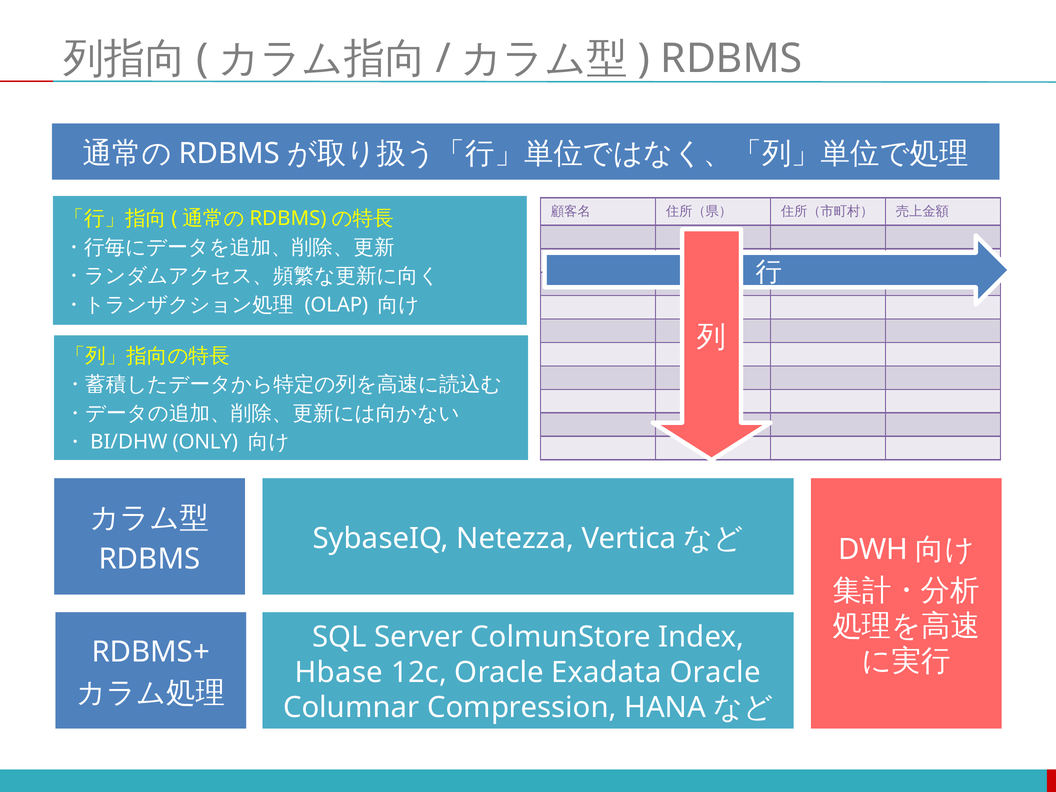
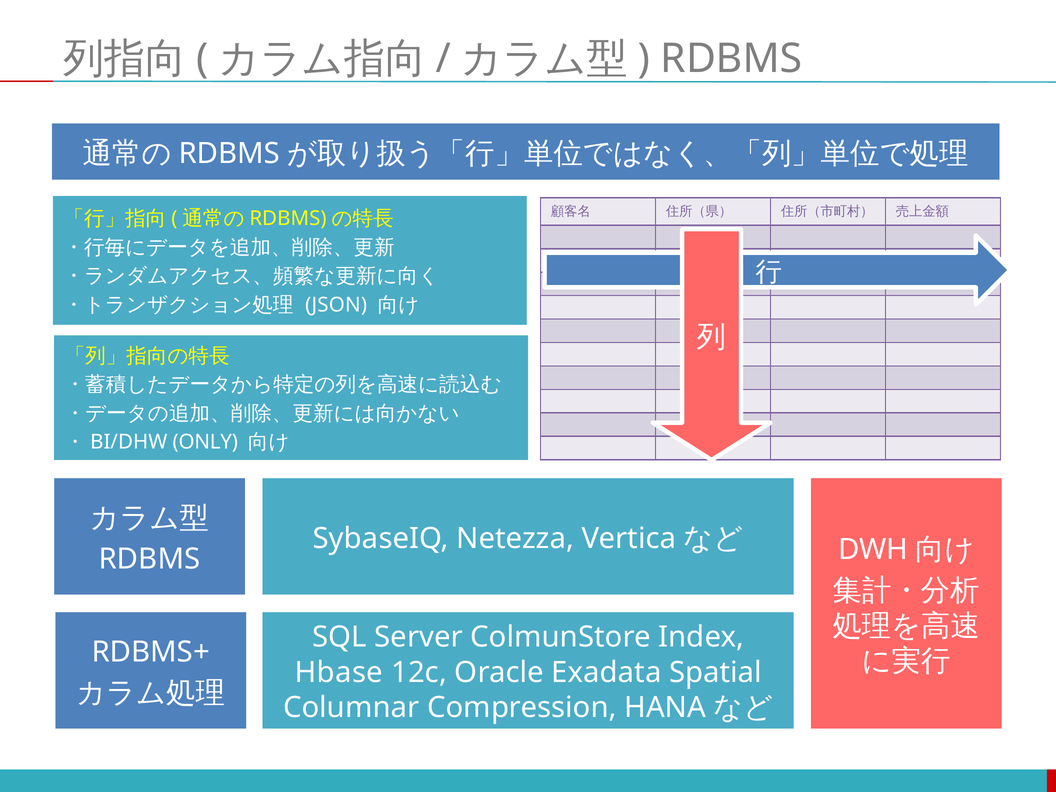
OLAP: OLAP -> JSON (336, 305)
Exadata Oracle: Oracle -> Spatial (715, 672)
